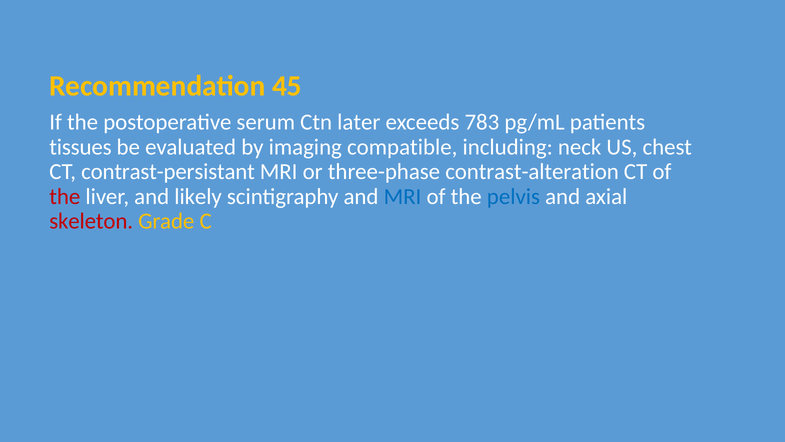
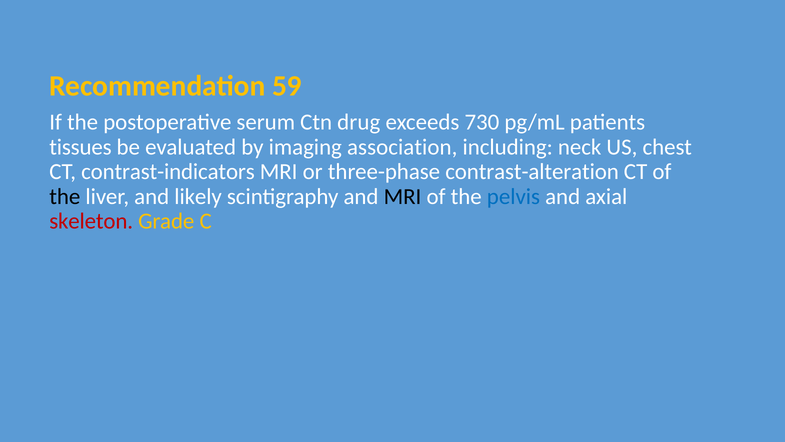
45: 45 -> 59 (287, 86)
later: later -> drug (359, 122)
783: 783 -> 730 (482, 122)
compatible: compatible -> association (402, 147)
contrast-persistant: contrast-persistant -> contrast-indicators (168, 172)
the colour: red -> black (65, 196)
MRI colour: blue -> black (403, 196)
